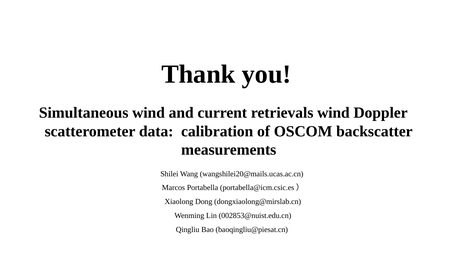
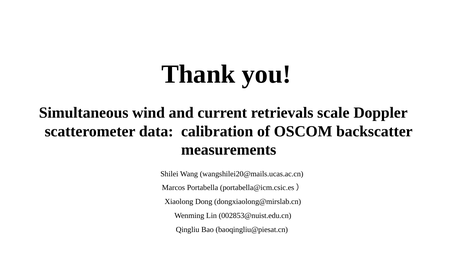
retrievals wind: wind -> scale (333, 113)
